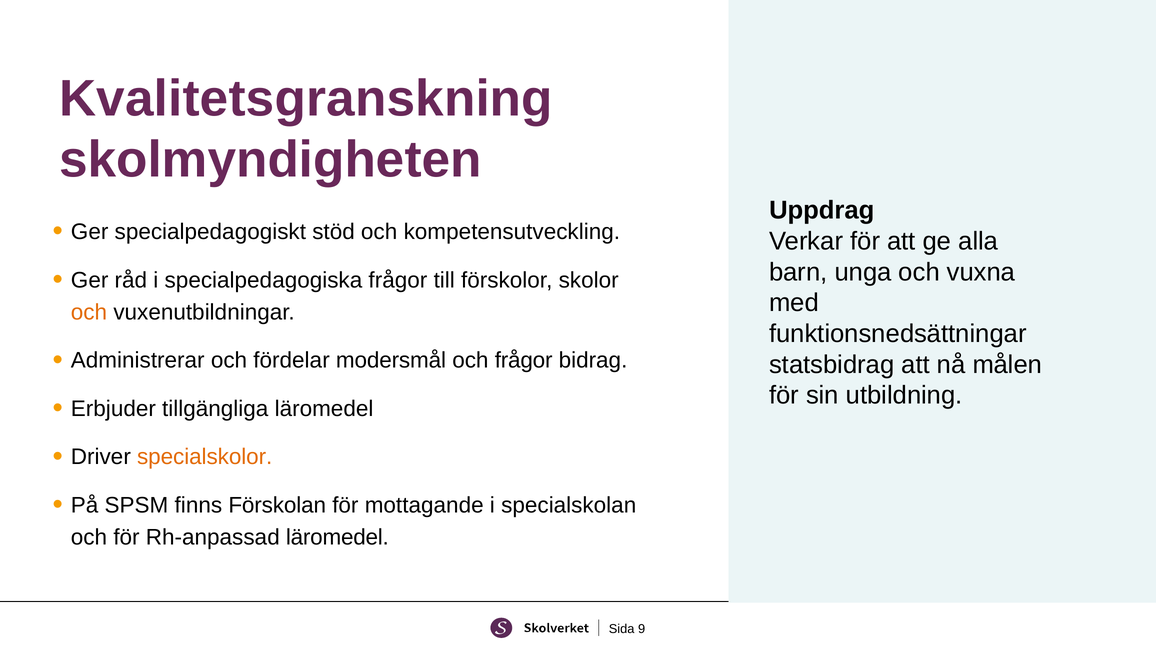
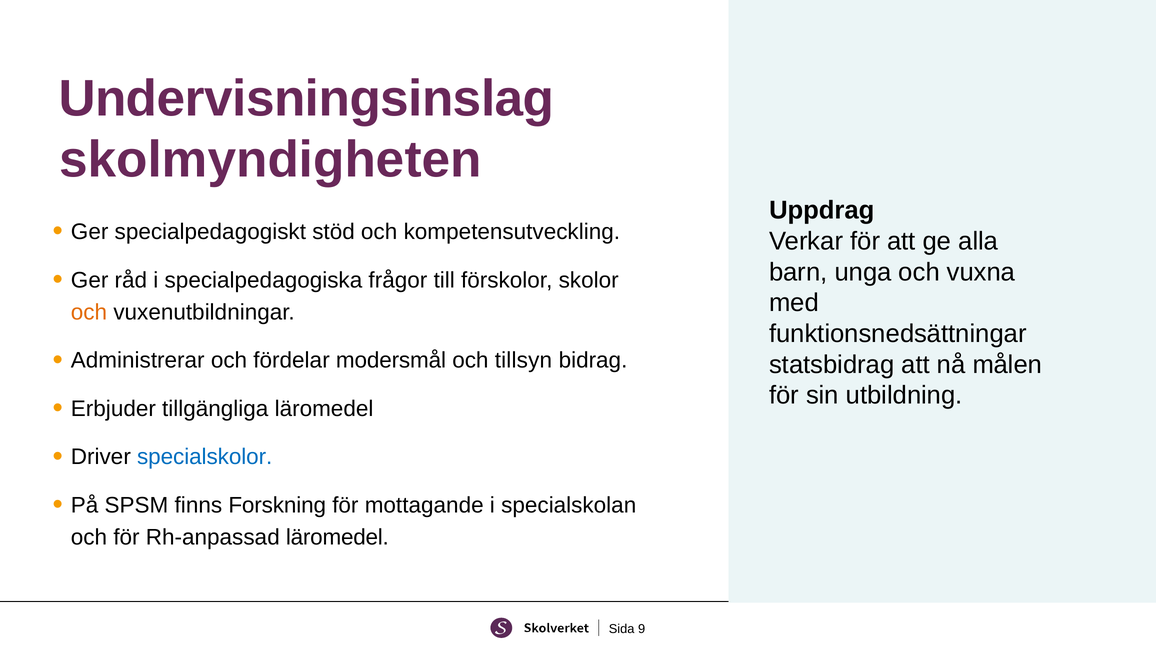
Kvalitetsgranskning: Kvalitetsgranskning -> Undervisningsinslag (306, 99)
och frågor: frågor -> tillsyn (523, 360)
specialskolor colour: orange -> blue (205, 456)
Förskolan: Förskolan -> Forskning (277, 505)
